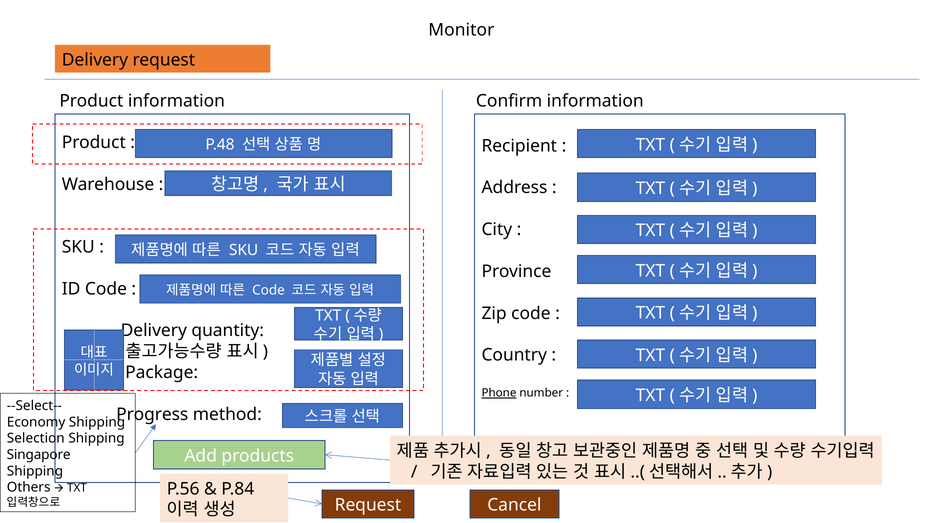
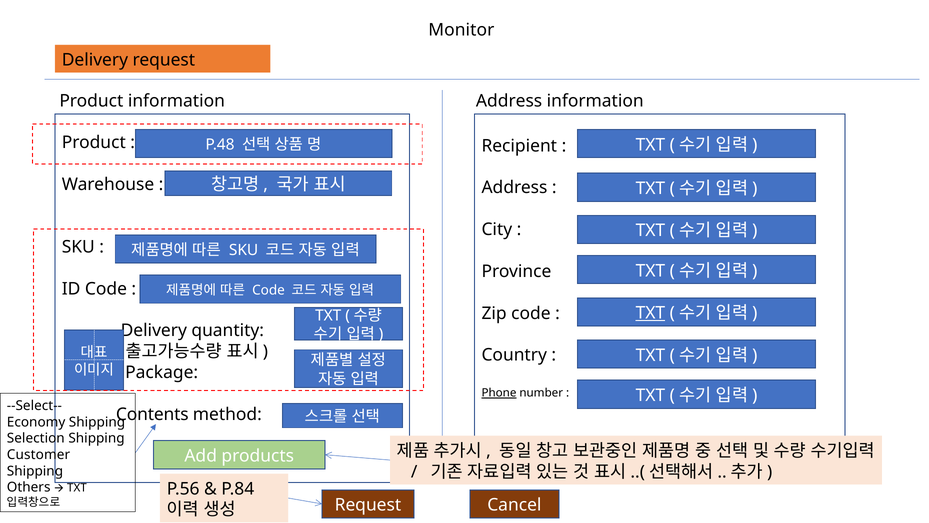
Confirm: Confirm -> Address (509, 101)
TXT underline: none -> present (650, 313)
Progress: Progress -> Contents (152, 414)
Singapore: Singapore -> Customer (39, 454)
